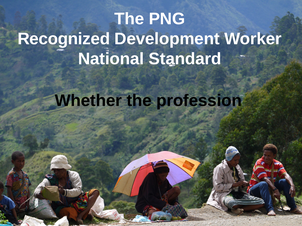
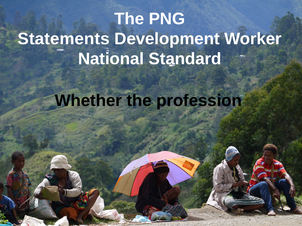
Recognized: Recognized -> Statements (64, 39)
